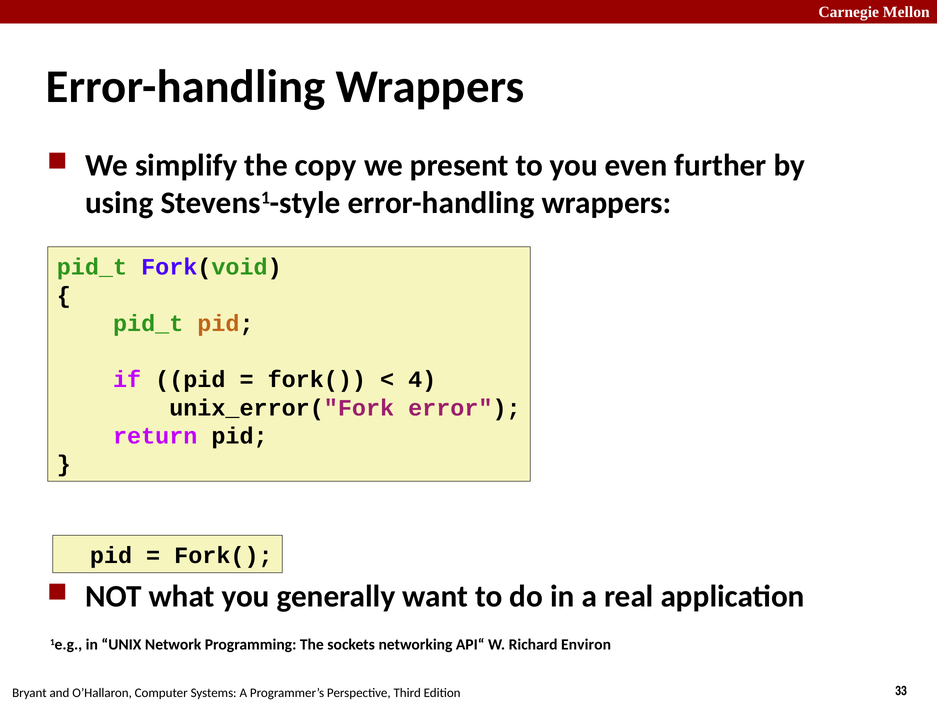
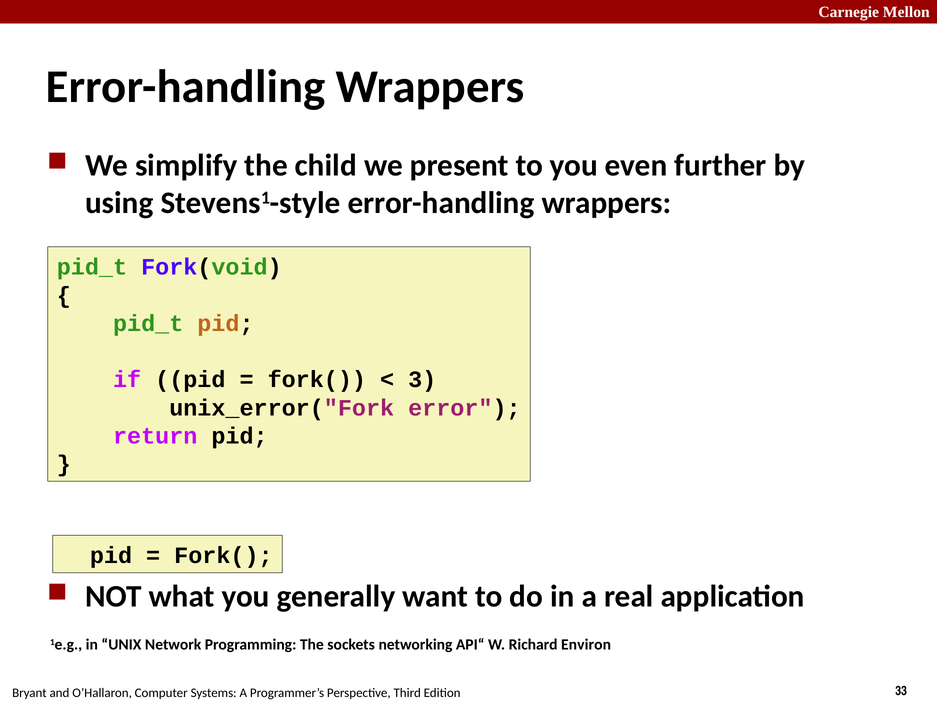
copy: copy -> child (326, 165)
4: 4 -> 3 (422, 380)
